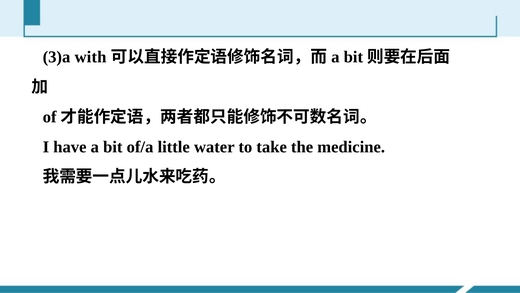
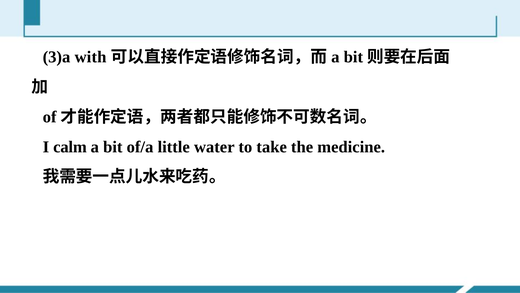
have: have -> calm (70, 147)
